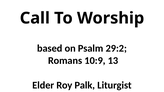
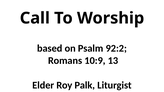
29:2: 29:2 -> 92:2 (116, 48)
